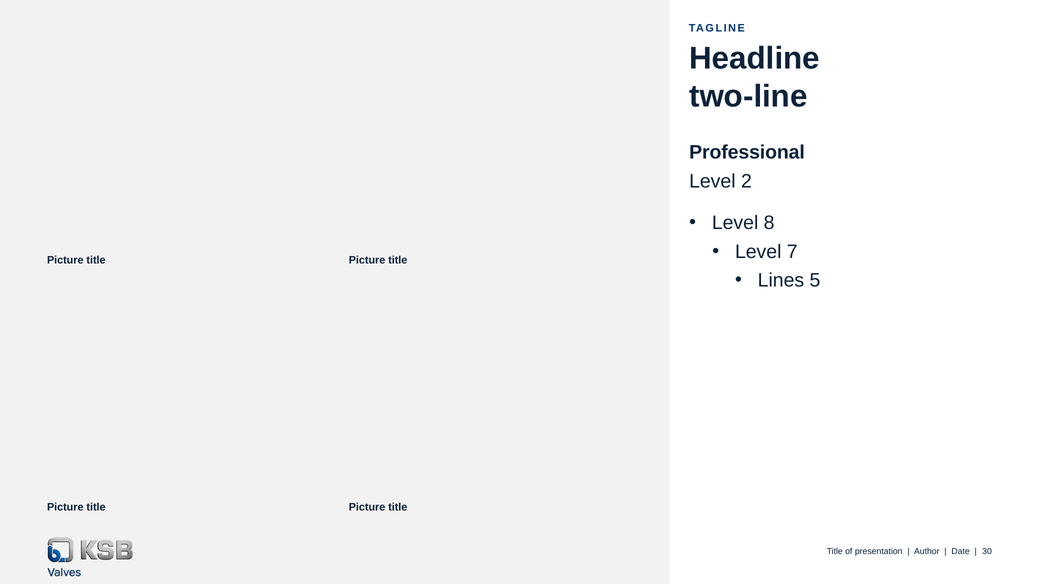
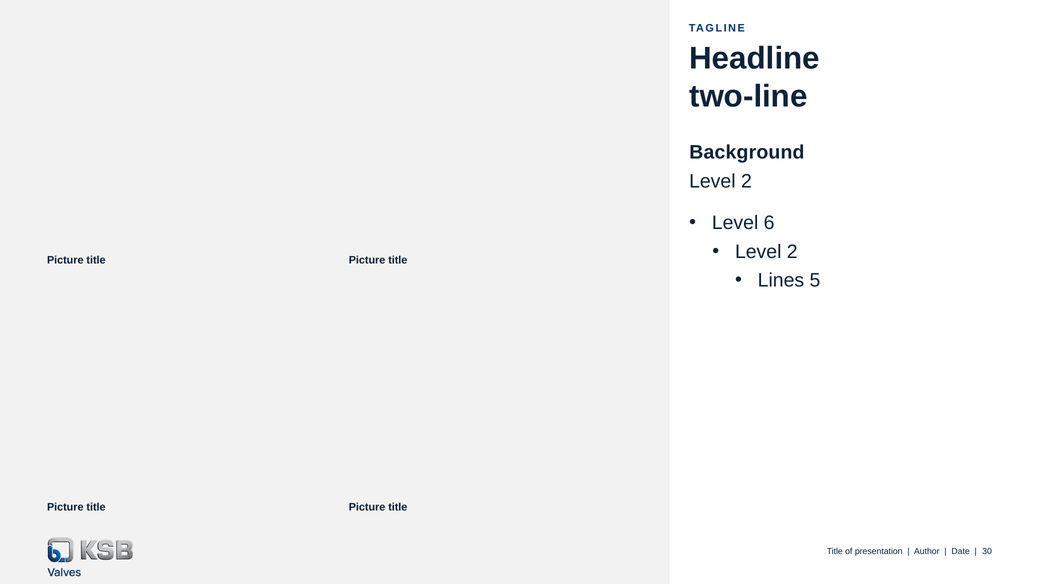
Professional: Professional -> Background (747, 152)
8: 8 -> 6 (769, 223)
7: 7 -> 2 (792, 252)
